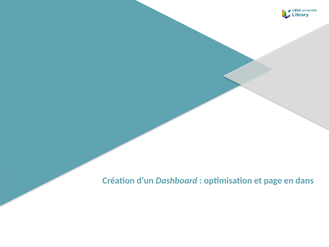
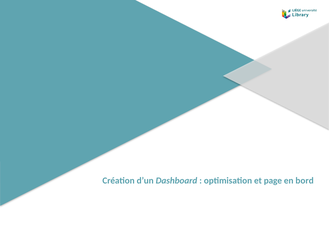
dans: dans -> bord (305, 181)
